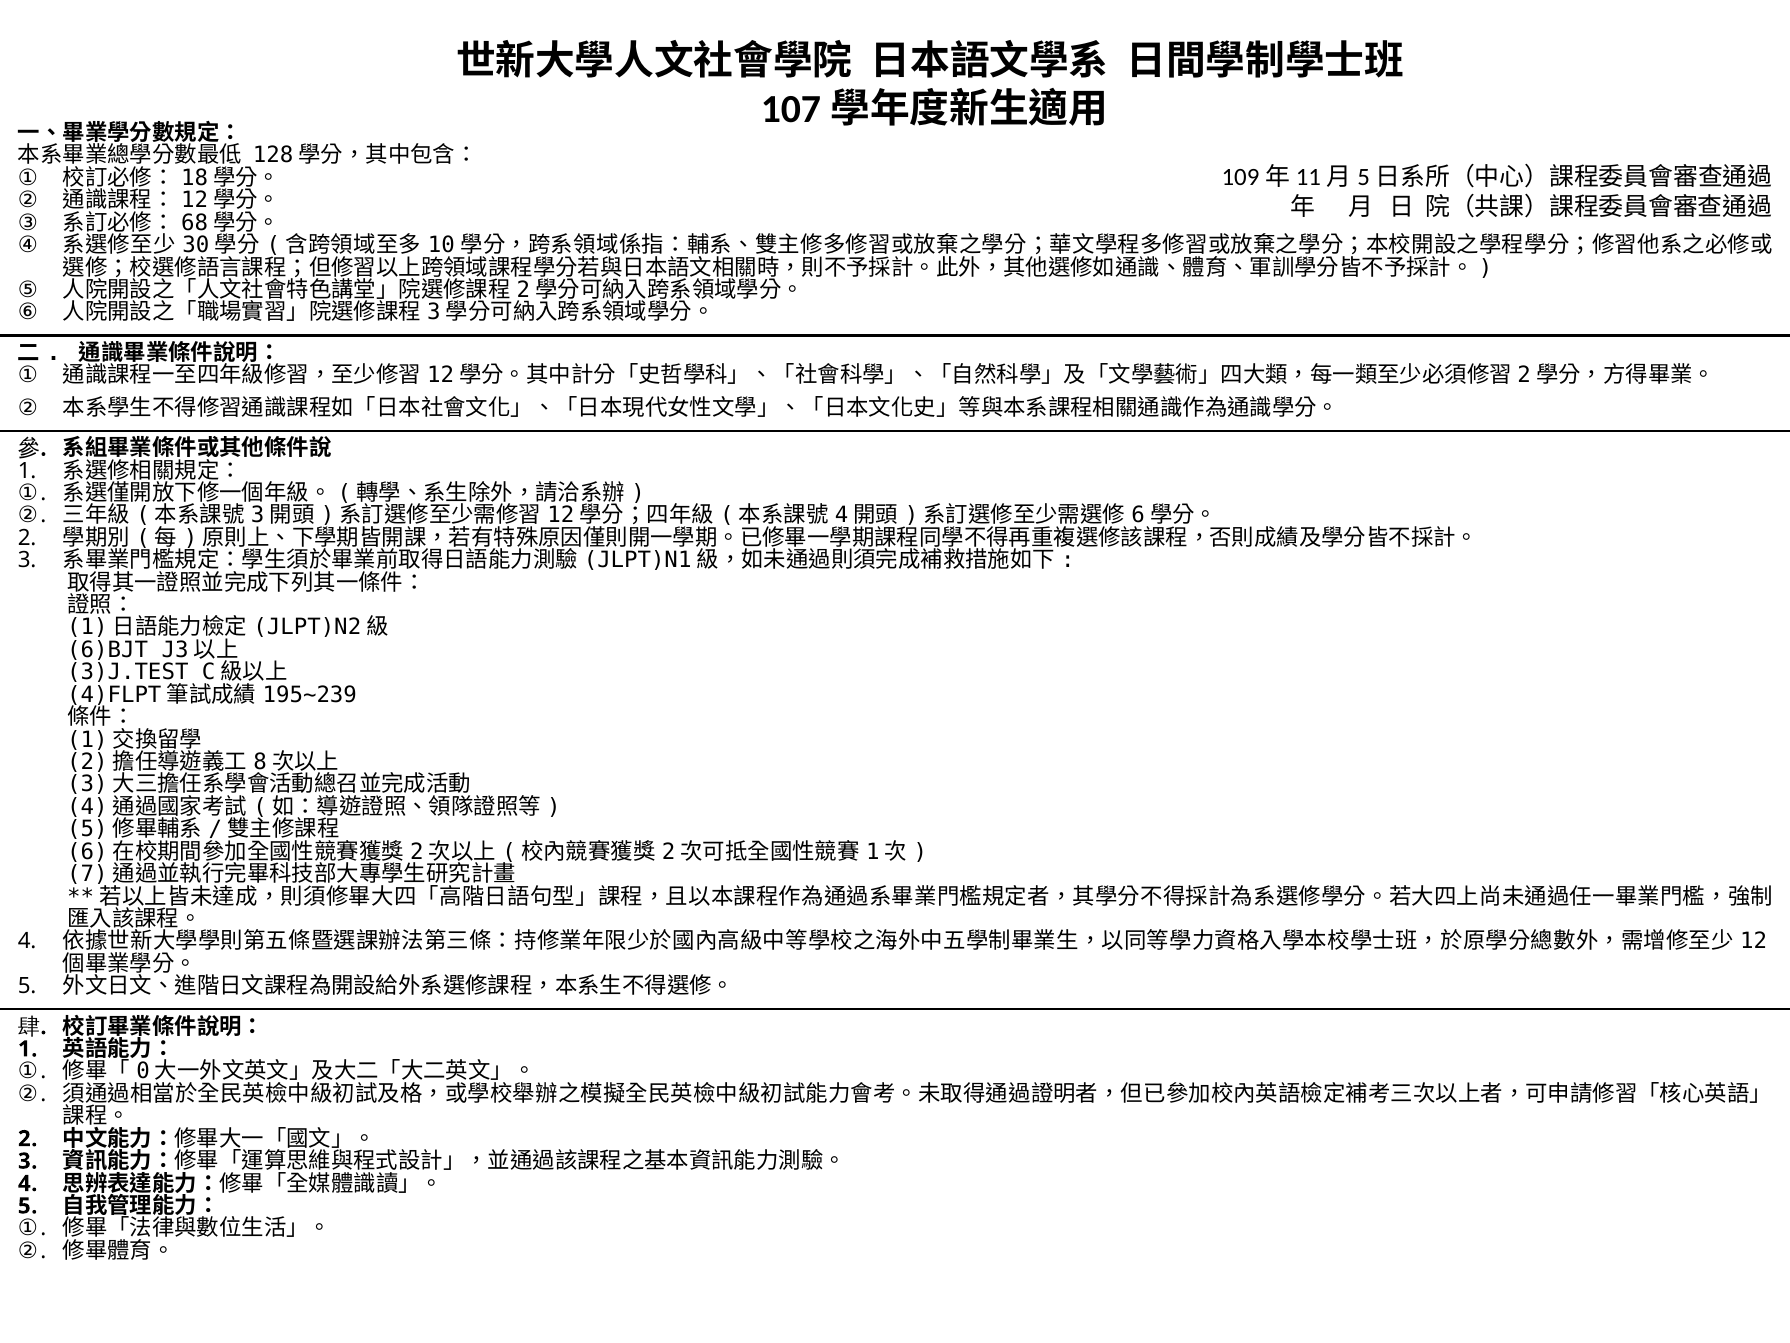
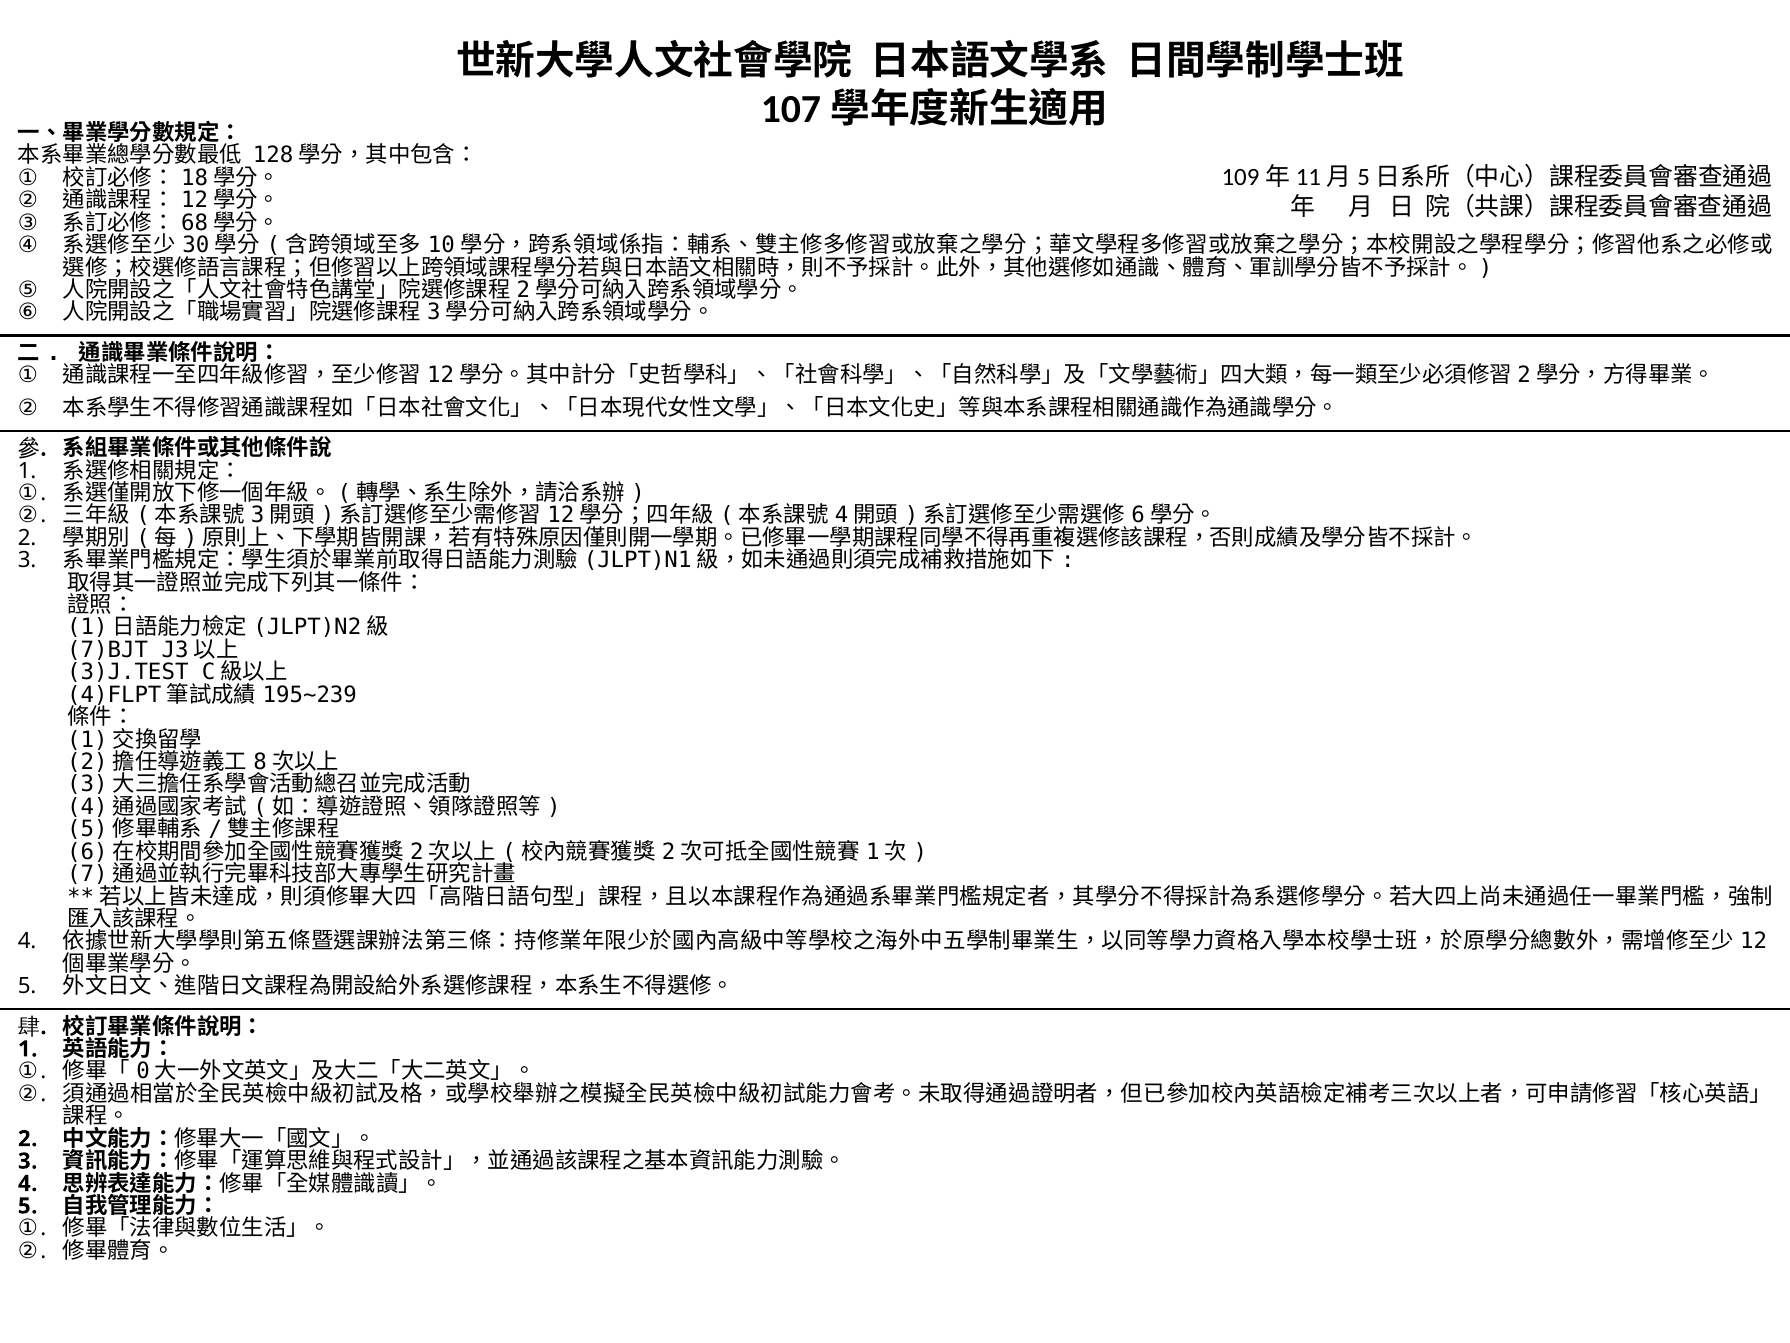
6)BJT: 6)BJT -> 7)BJT (108, 650)
